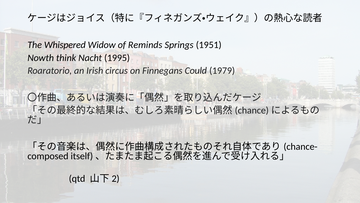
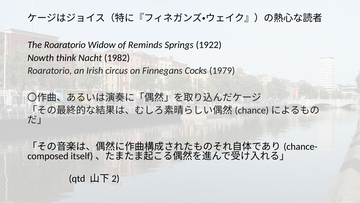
The Whispered: Whispered -> Roaratorio (65, 45)
1951: 1951 -> 1922 (209, 45)
1995: 1995 -> 1982 (117, 58)
Could: Could -> Cocks (196, 71)
